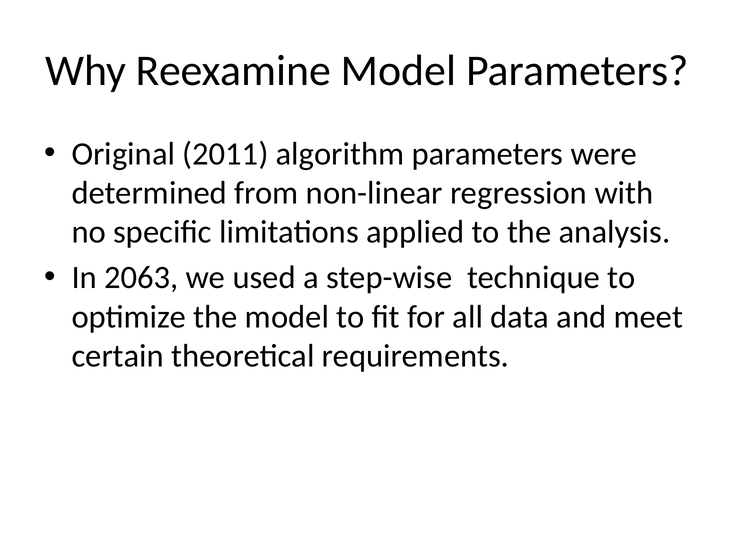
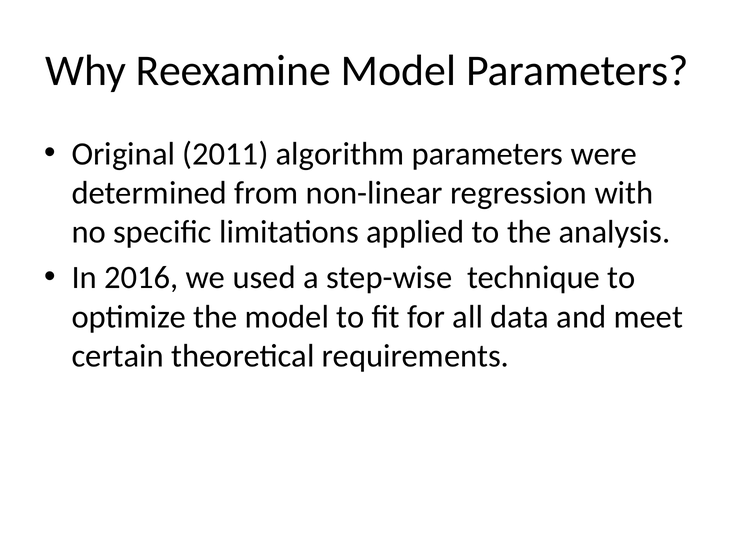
2063: 2063 -> 2016 (141, 278)
